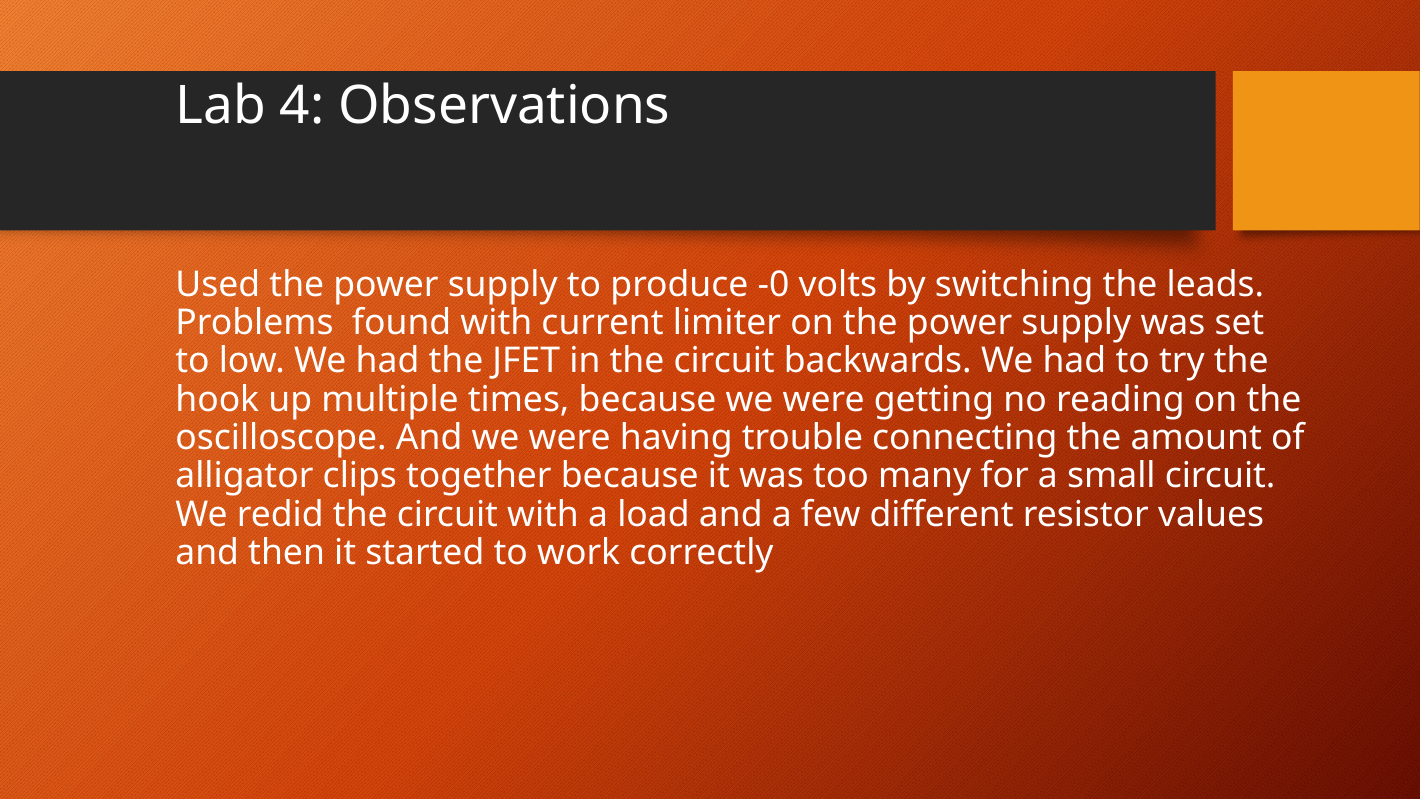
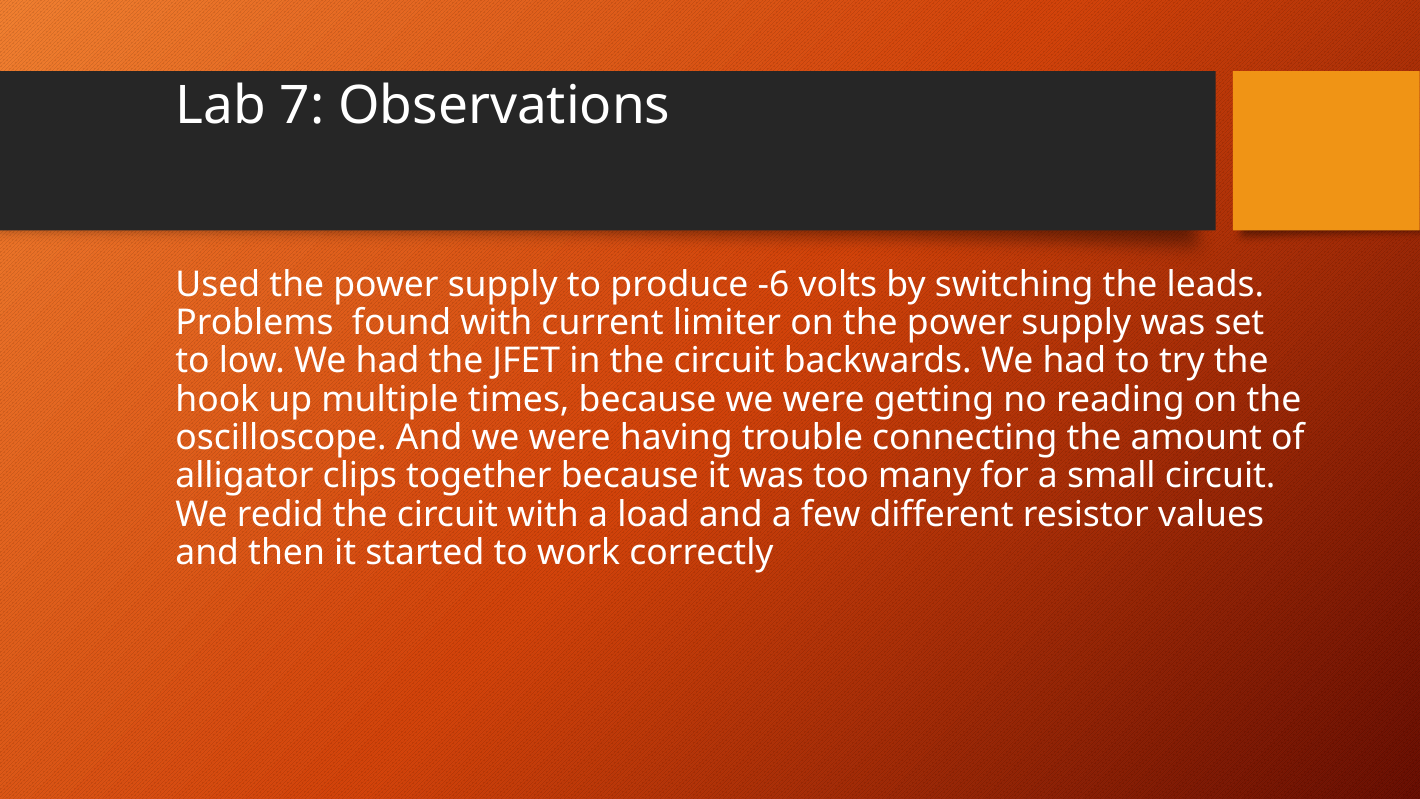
4: 4 -> 7 (302, 106)
-0: -0 -> -6 (774, 284)
